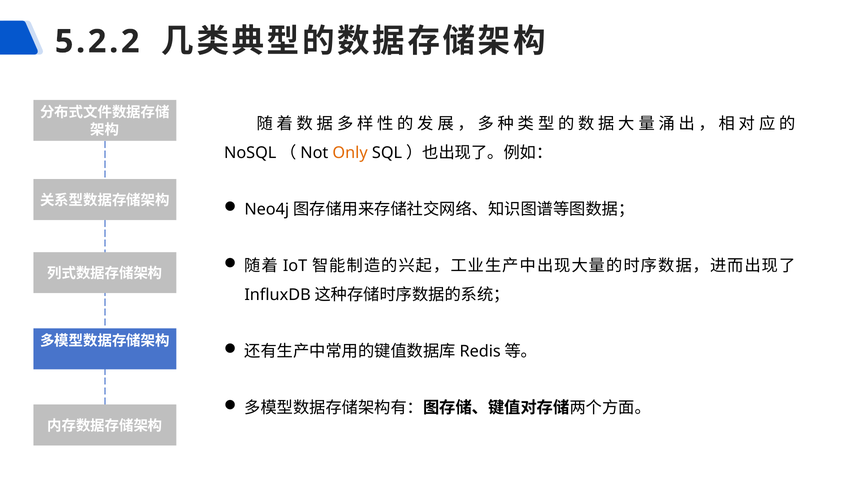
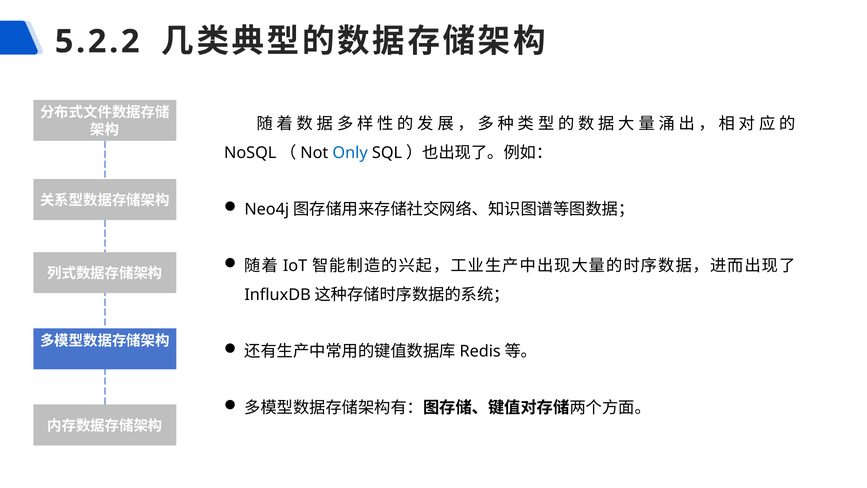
Only colour: orange -> blue (350, 153)
